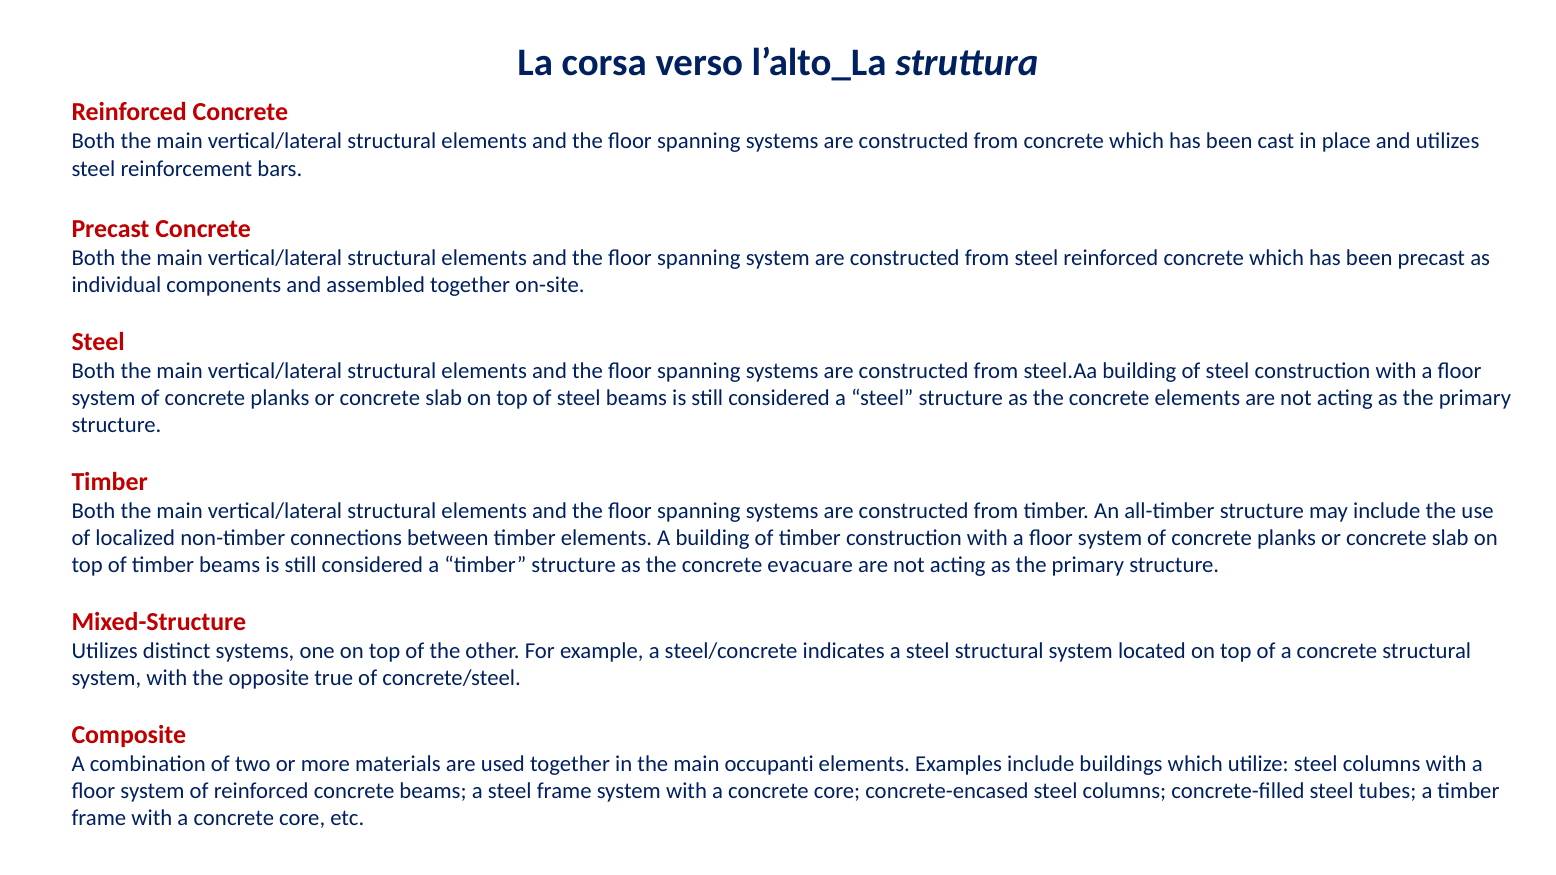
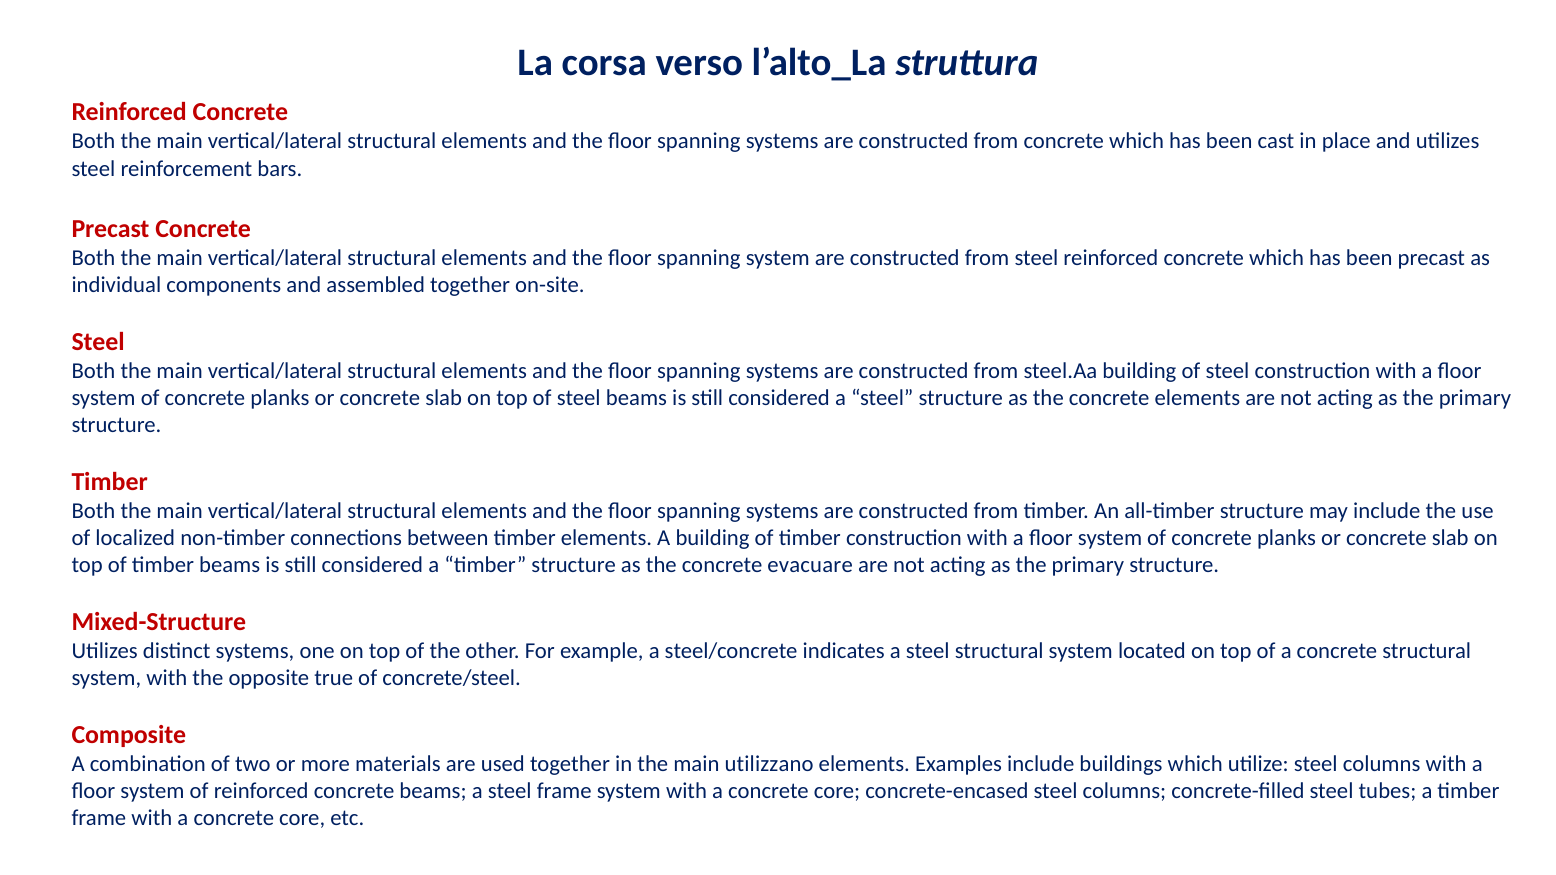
occupanti: occupanti -> utilizzano (769, 764)
